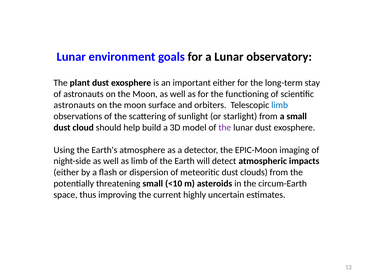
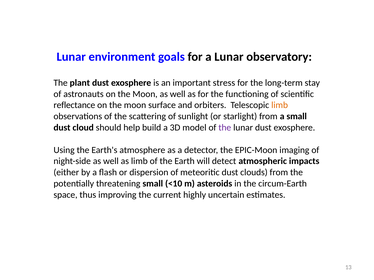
important either: either -> stress (224, 83)
astronauts: astronauts -> reflectance (74, 105)
limb colour: blue -> orange (280, 105)
